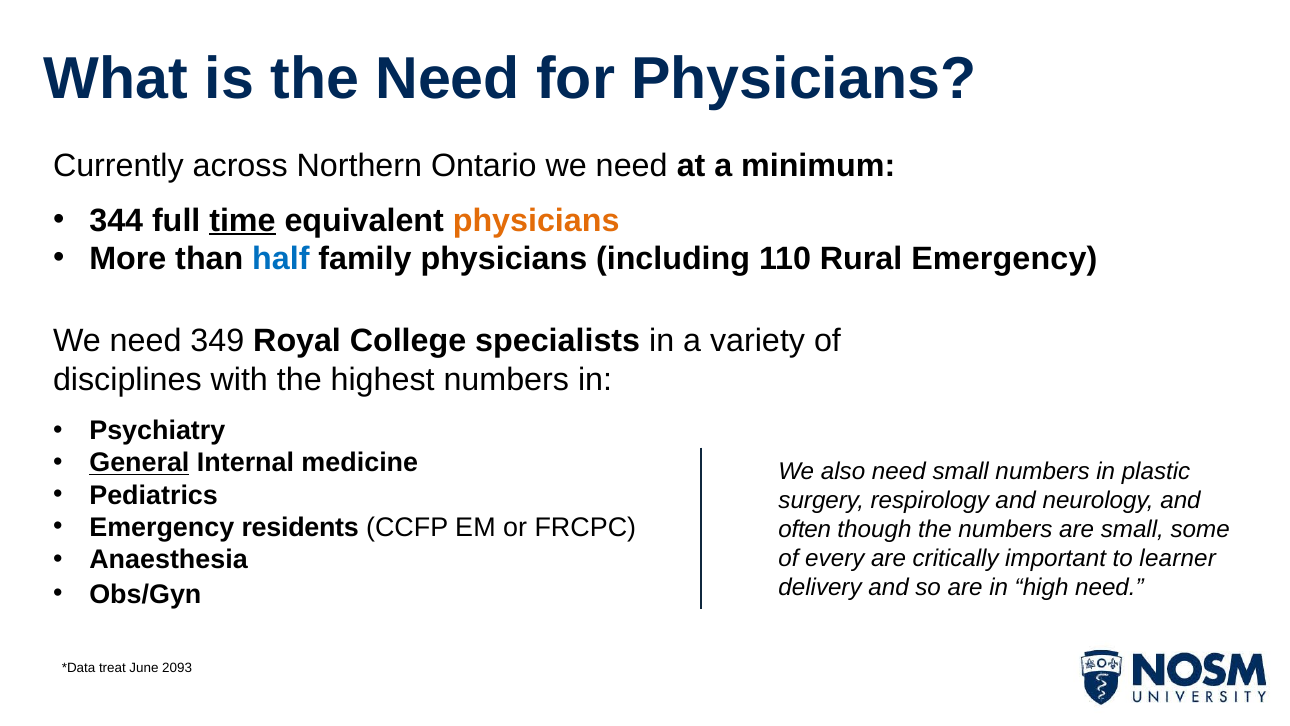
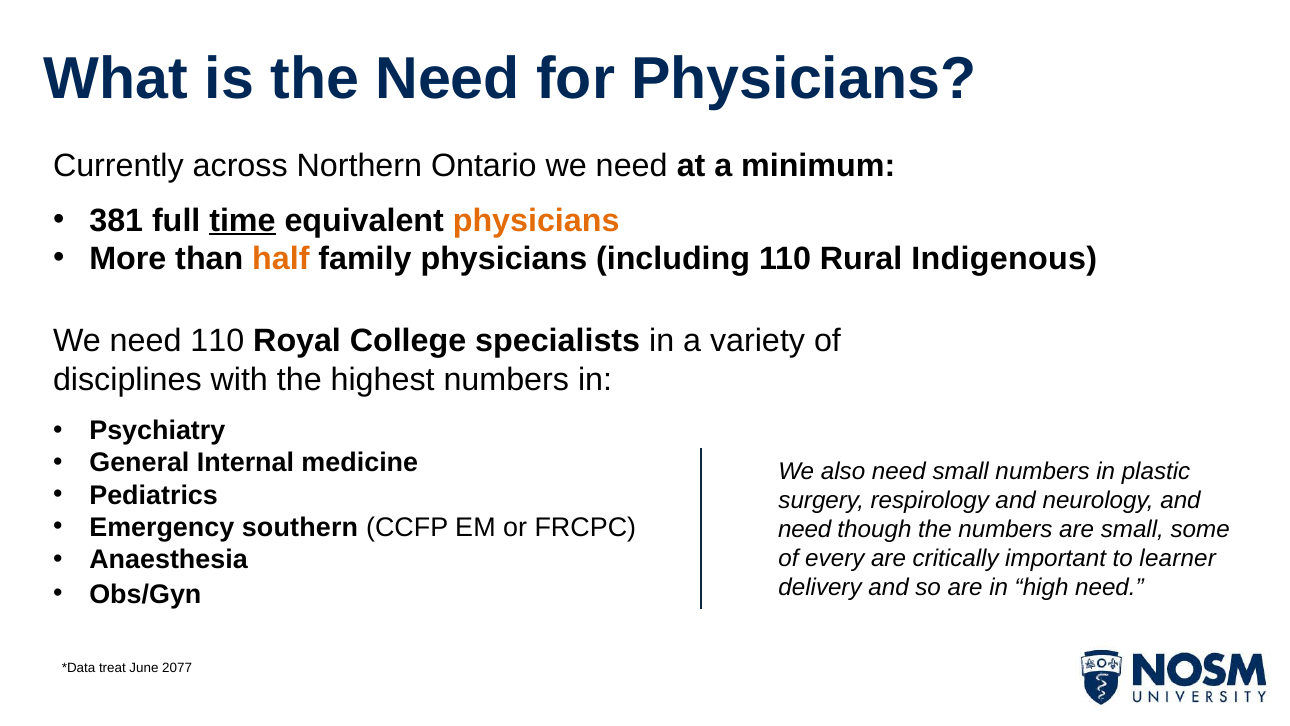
344: 344 -> 381 (116, 220)
half colour: blue -> orange (281, 259)
Rural Emergency: Emergency -> Indigenous (1004, 259)
need 349: 349 -> 110 (217, 341)
General underline: present -> none (139, 463)
residents: residents -> southern (300, 527)
often: often -> need (805, 529)
2093: 2093 -> 2077 (177, 668)
